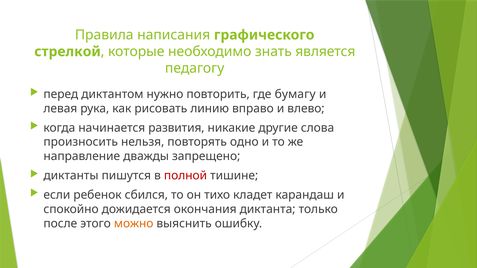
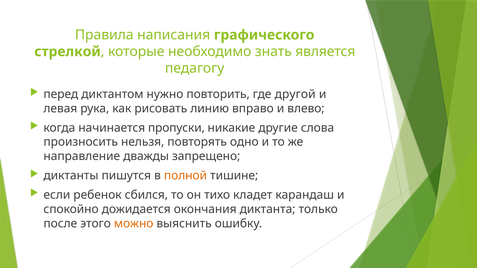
бумагу: бумагу -> другой (295, 94)
развития: развития -> пропуски (176, 128)
полной colour: red -> orange (186, 176)
